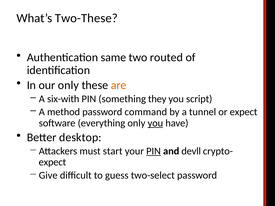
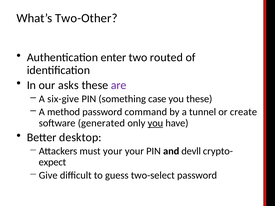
Two-These: Two-These -> Two-Other (86, 18)
same: same -> enter (113, 57)
our only: only -> asks (68, 85)
are colour: orange -> purple (119, 85)
six-with: six-with -> six-give (63, 99)
they: they -> case (157, 99)
you script: script -> these (199, 99)
or expect: expect -> create (243, 112)
everything: everything -> generated (101, 123)
must start: start -> your (113, 151)
PIN underline: present -> none (153, 151)
